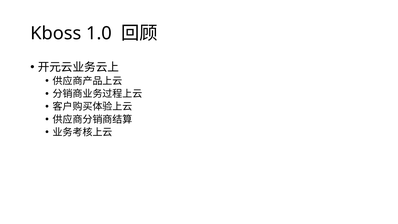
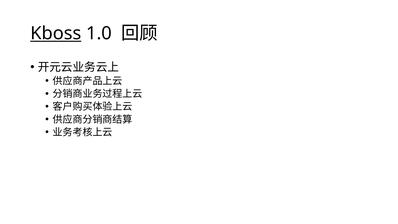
Kboss underline: none -> present (56, 33)
